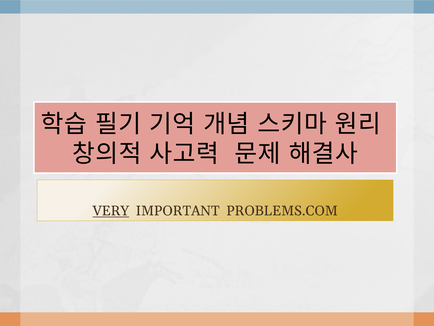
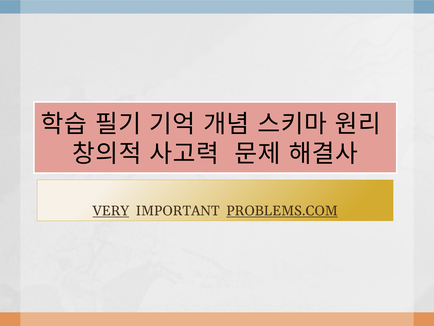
PROBLEMS.COM underline: none -> present (282, 211)
